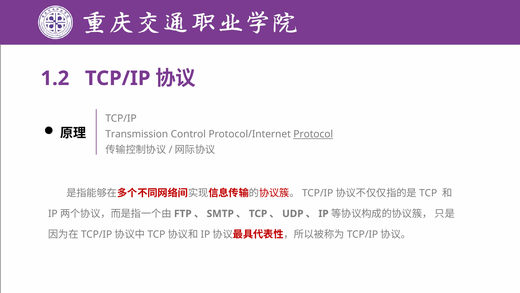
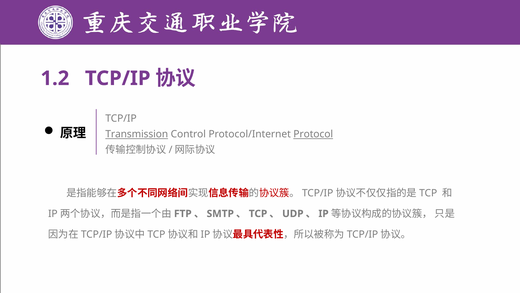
Transmission underline: none -> present (137, 134)
